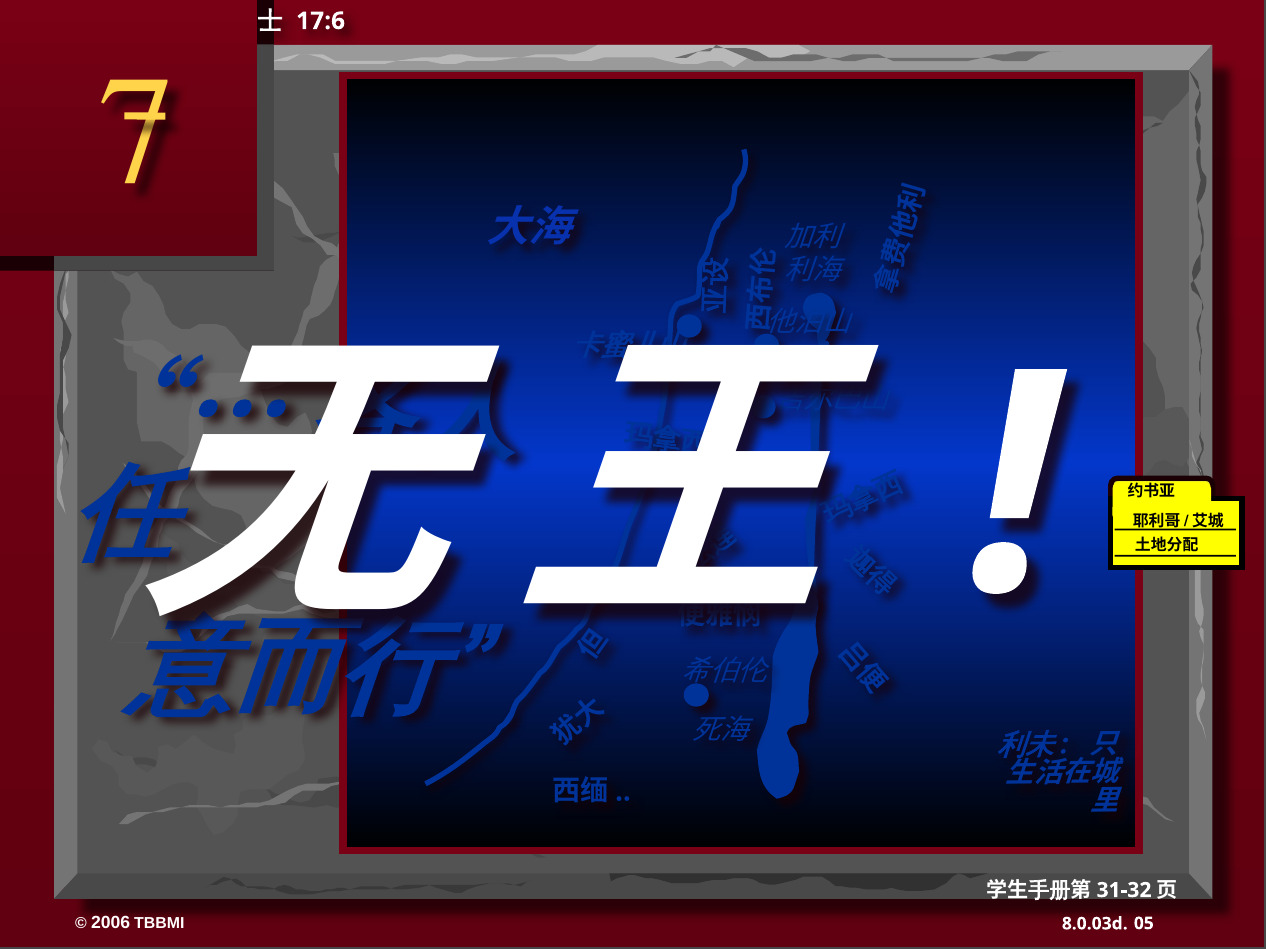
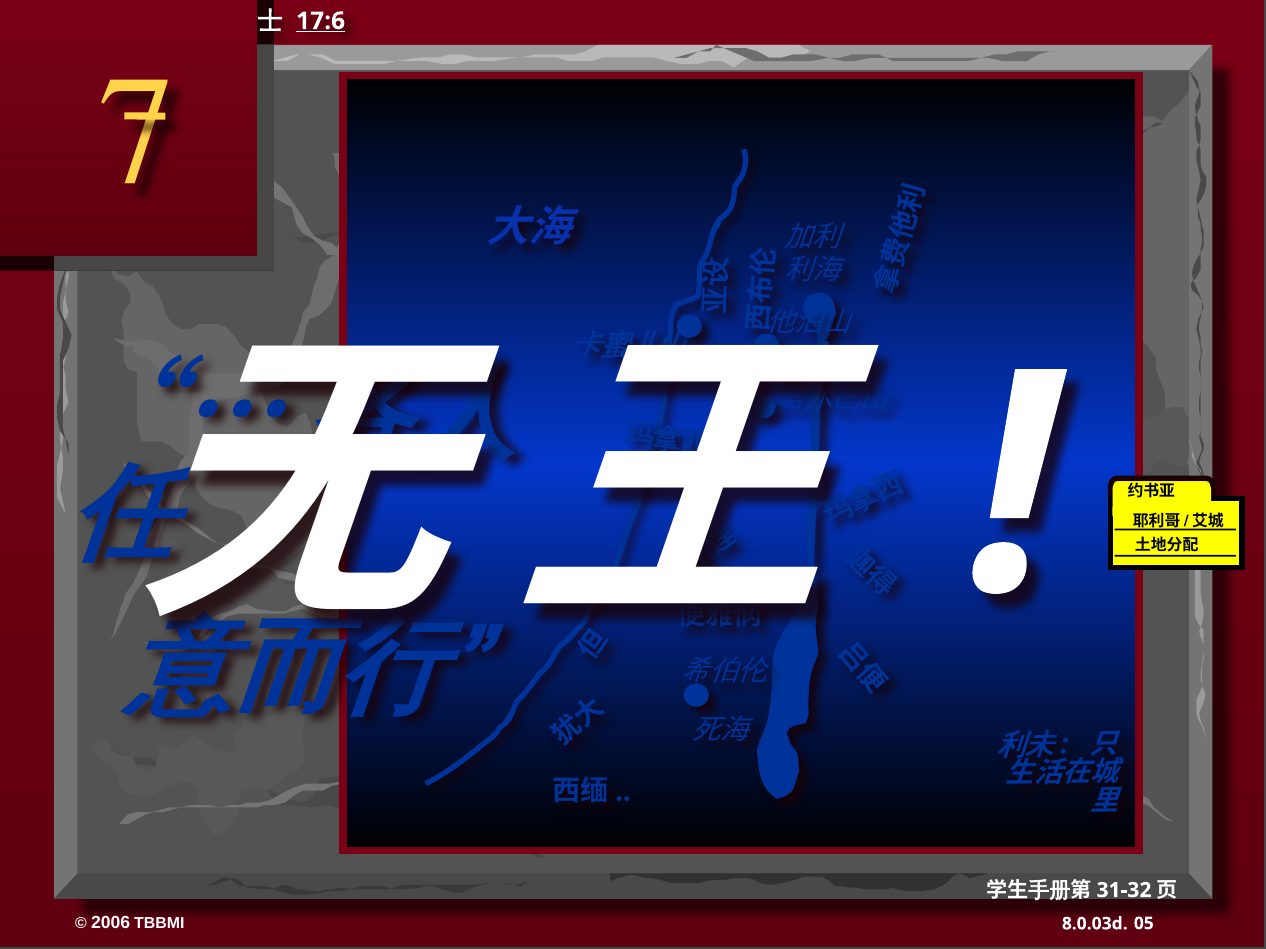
17:6 underline: none -> present (321, 21)
